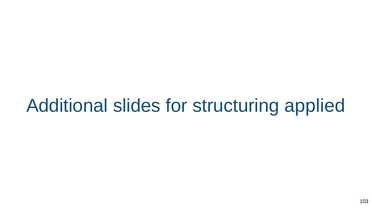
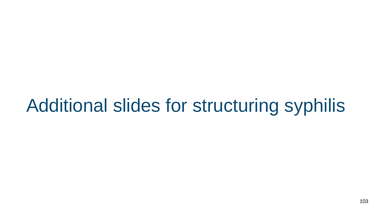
applied: applied -> syphilis (315, 106)
